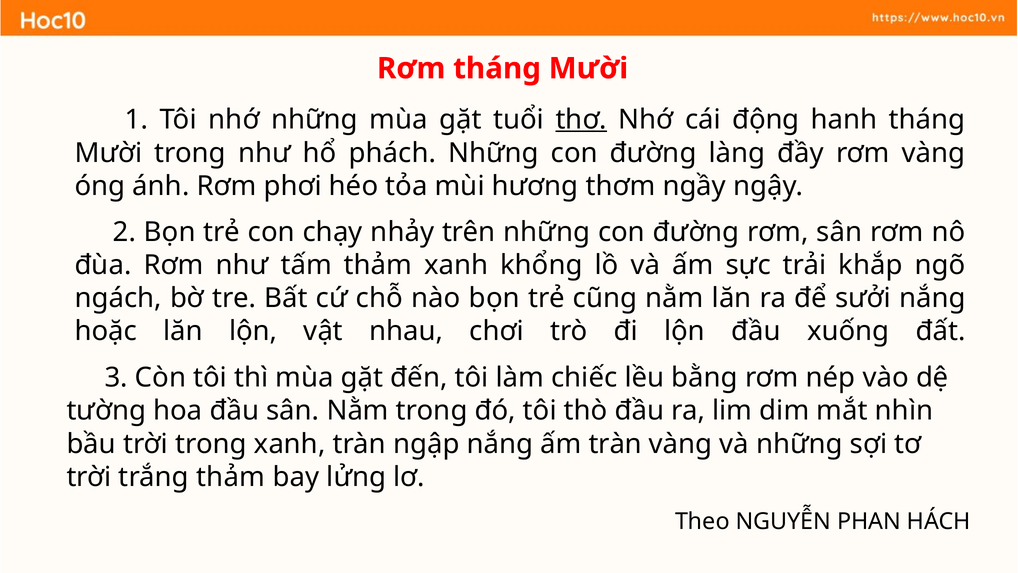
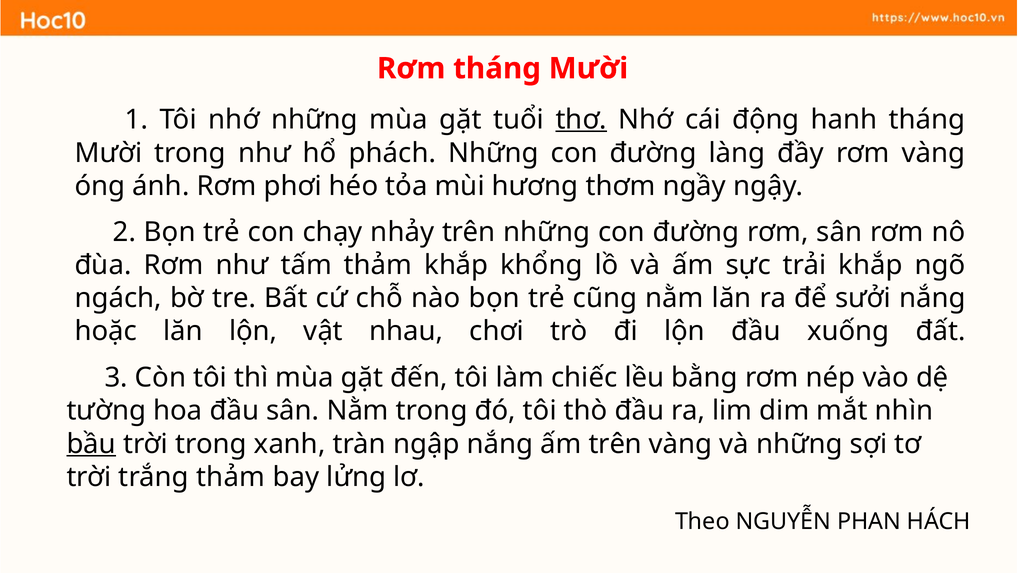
thảm xanh: xanh -> khắp (456, 265)
bầu underline: none -> present (91, 444)
ấm tràn: tràn -> trên (615, 444)
